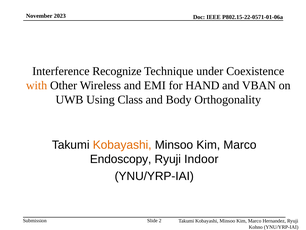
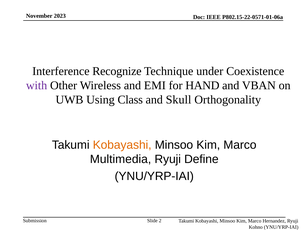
with colour: orange -> purple (37, 85)
Body: Body -> Skull (179, 100)
Endoscopy: Endoscopy -> Multimedia (121, 159)
Indoor: Indoor -> Define (201, 159)
